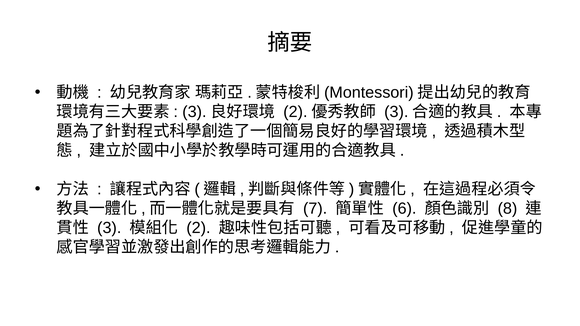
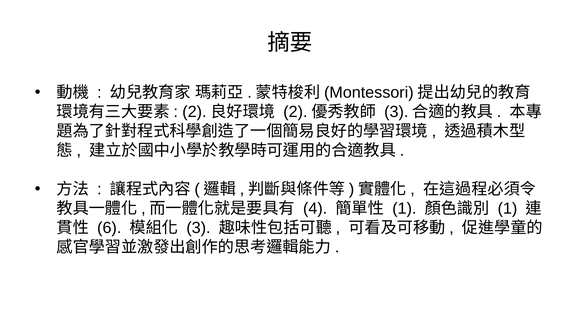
3: 3 -> 2 (194, 112)
7: 7 -> 4 (315, 209)
6: 6 -> 1 (404, 209)
8: 8 -> 1 (507, 209)
3: 3 -> 6 (109, 228)
2: 2 -> 3 (198, 228)
